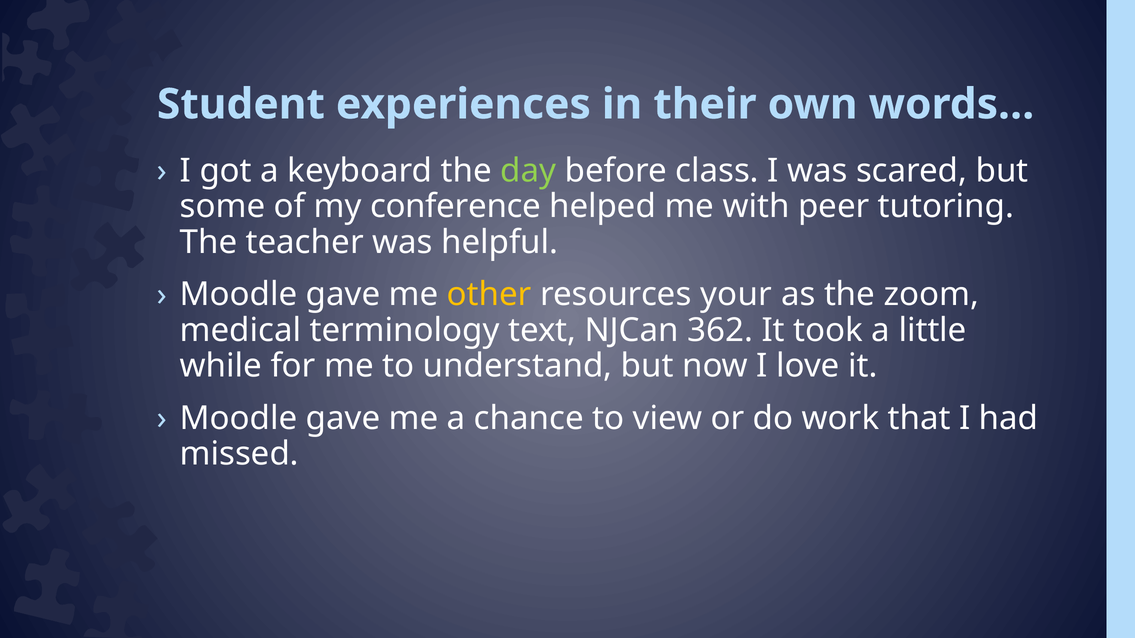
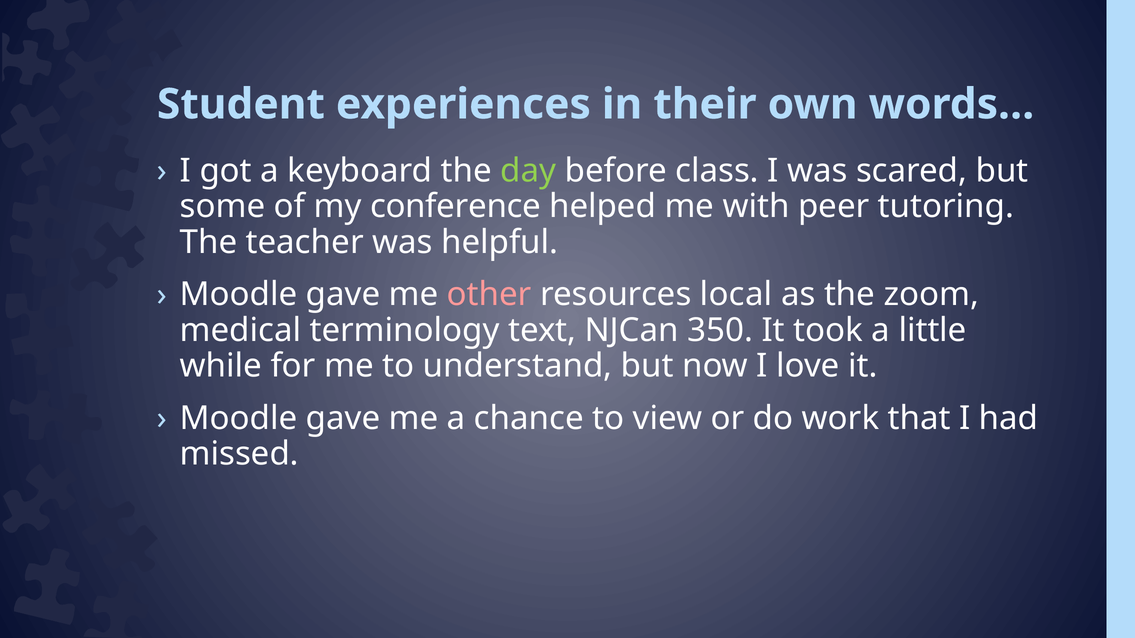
other colour: yellow -> pink (489, 295)
your: your -> local (736, 295)
362: 362 -> 350 (720, 331)
